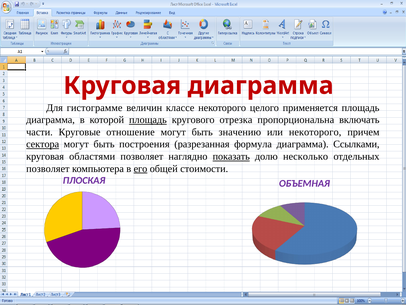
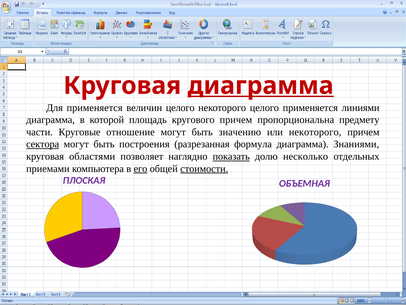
диаграмма underline: none -> present (261, 86)
Для гистограмме: гистограмме -> применяется (95, 108)
величин классе: классе -> целого (180, 108)
применяется площадь: площадь -> линиями (361, 108)
площадь underline: present -> none (148, 120)
кругового отрезка: отрезка -> причем (236, 120)
включать: включать -> предмету (359, 120)
Ссылками: Ссылками -> Знаниями (356, 144)
позволяет: позволяет -> приемами (48, 168)
стоимости underline: none -> present (204, 168)
